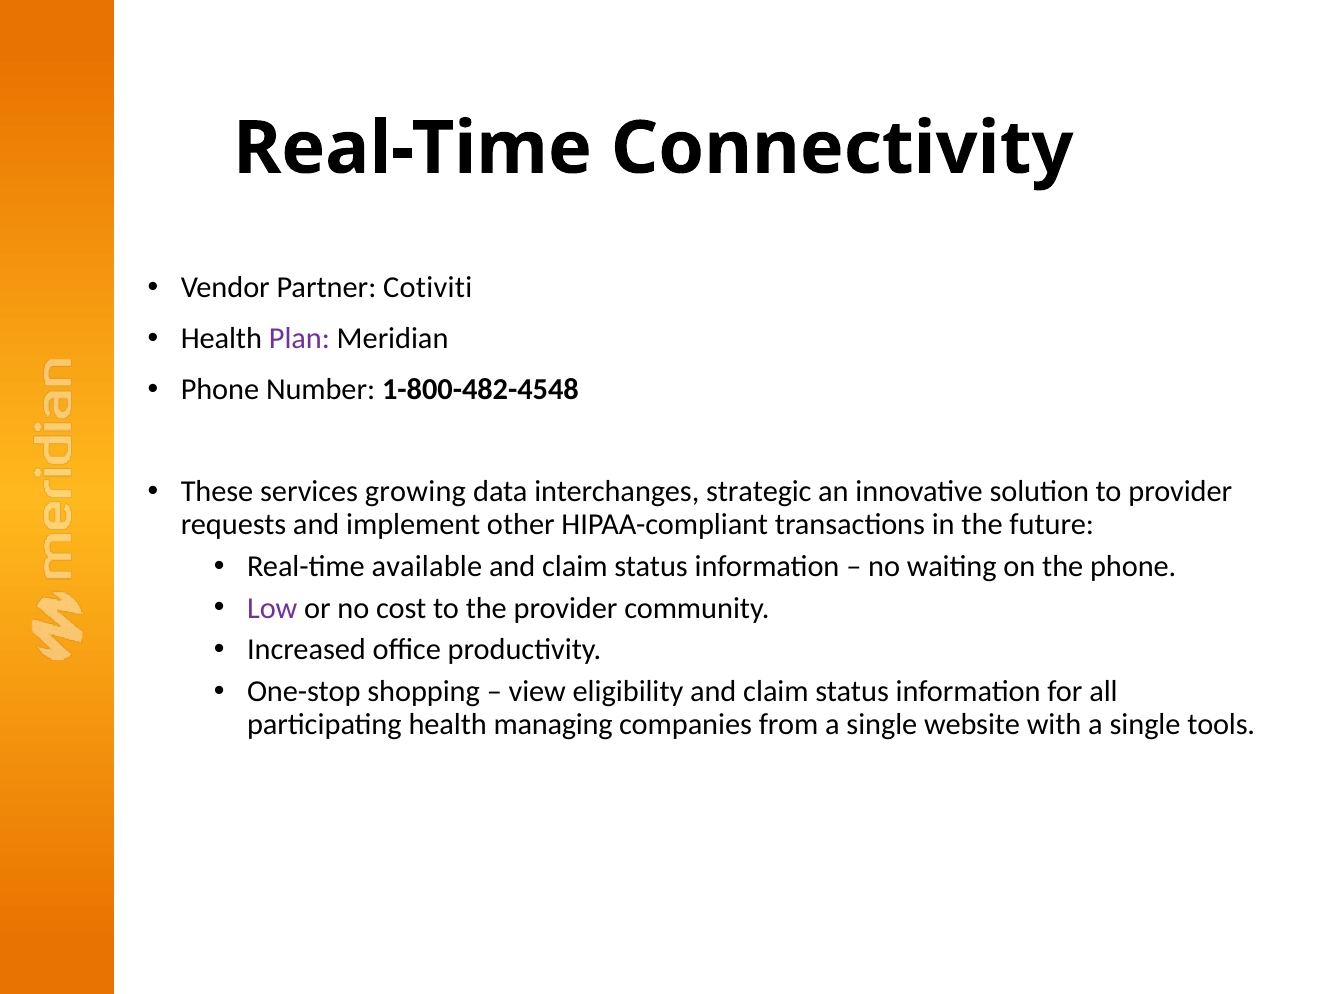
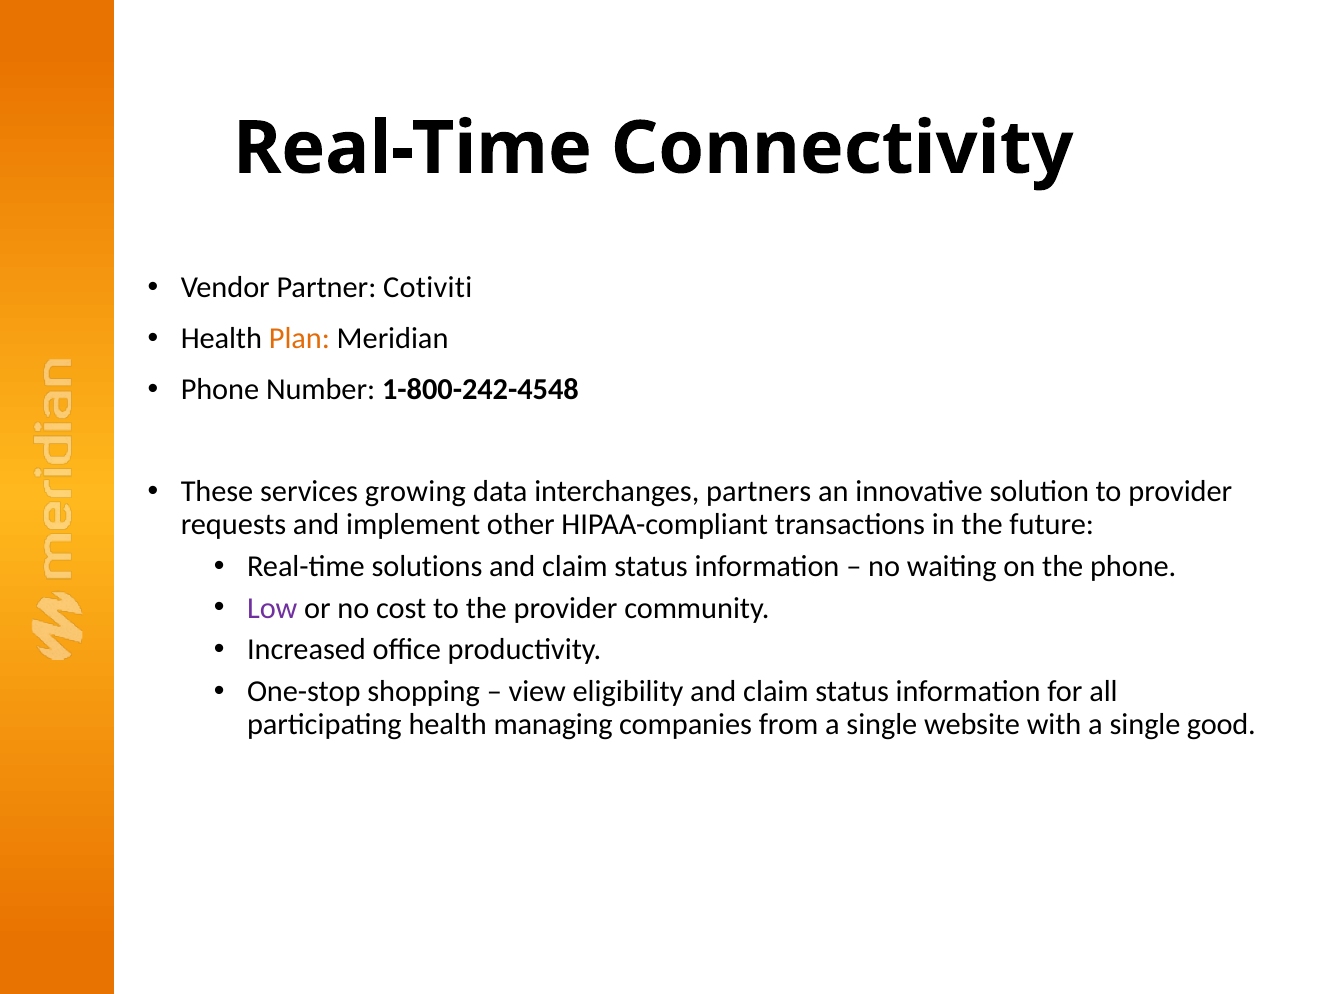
Plan colour: purple -> orange (299, 339)
1-800-482-4548: 1-800-482-4548 -> 1-800-242-4548 (480, 390)
strategic: strategic -> partners (759, 492)
available: available -> solutions (427, 566)
tools: tools -> good (1221, 725)
